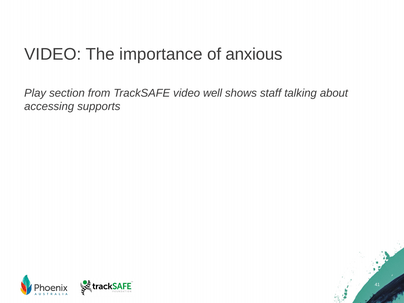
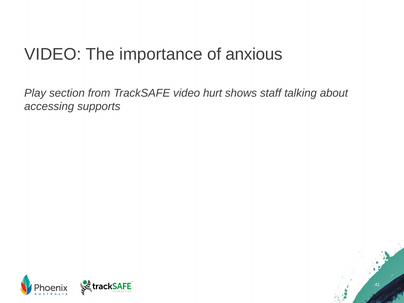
well: well -> hurt (213, 93)
